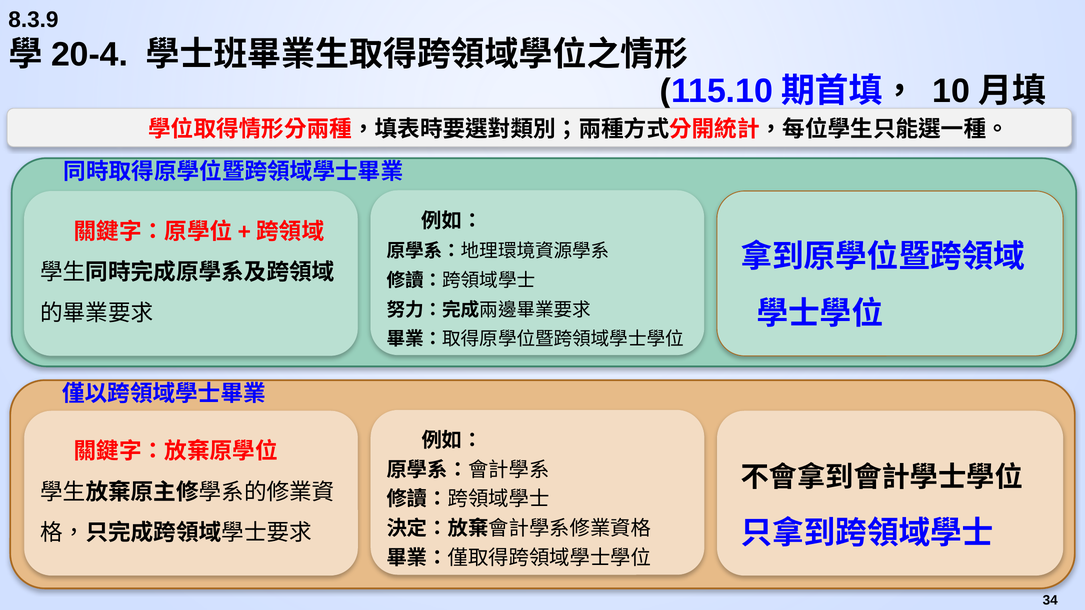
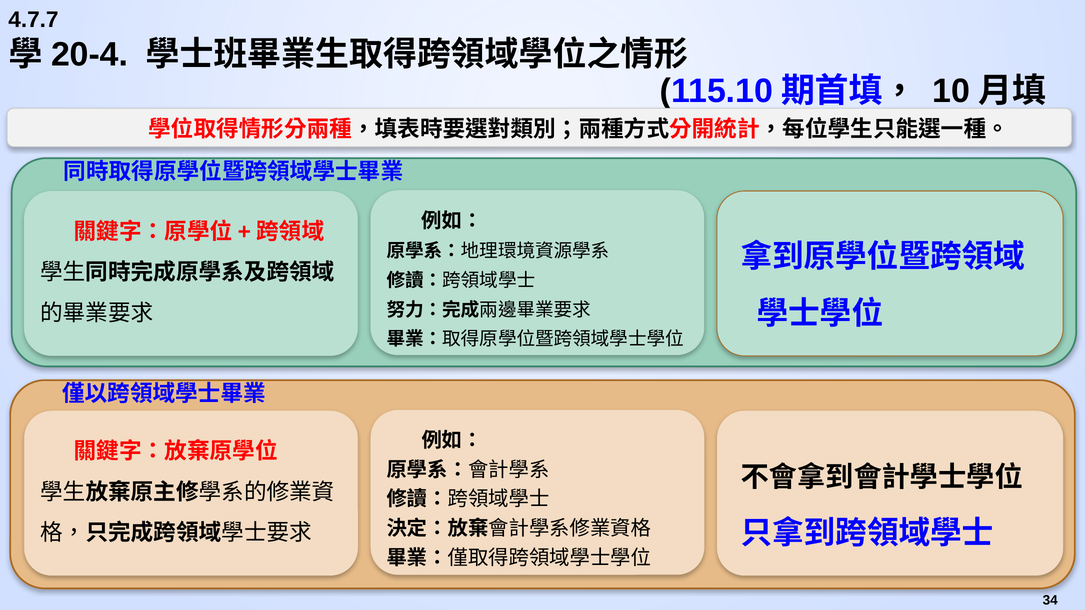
8.3.9: 8.3.9 -> 4.7.7 (33, 20)
